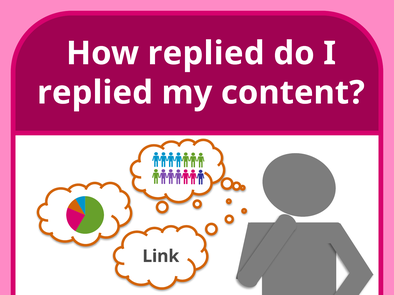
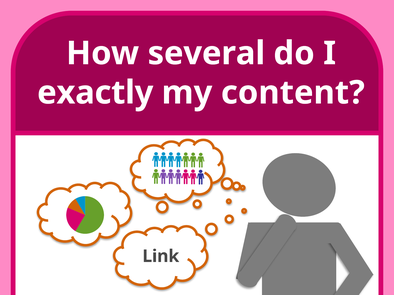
How replied: replied -> several (206, 53)
replied: replied -> exactly (95, 93)
